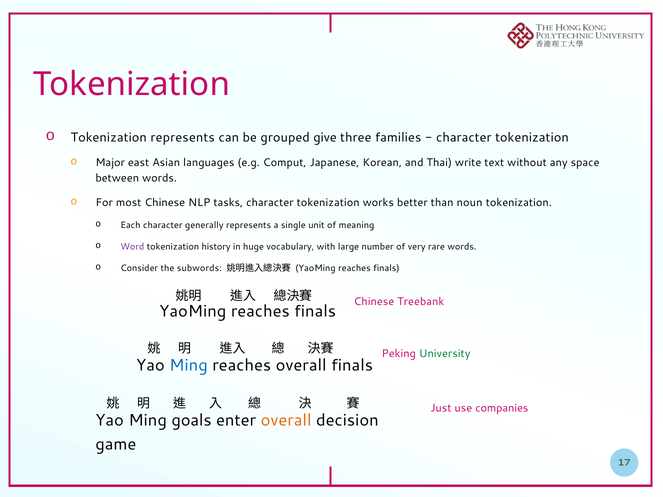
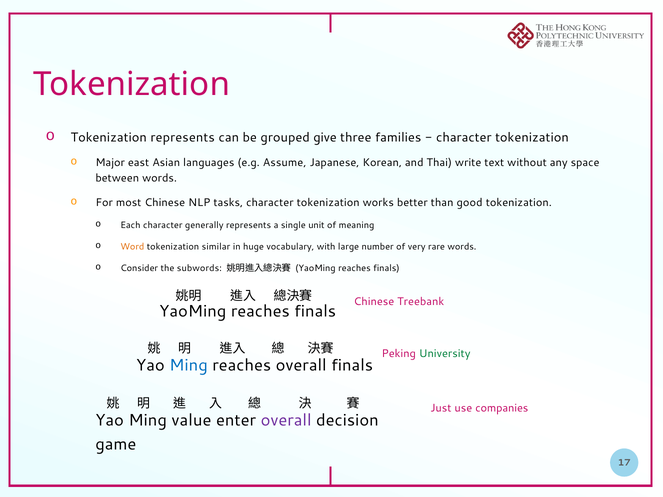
Comput: Comput -> Assume (285, 162)
noun: noun -> good (470, 203)
Word colour: purple -> orange (132, 247)
history: history -> similar (216, 247)
goals: goals -> value (191, 421)
overall colour: orange -> purple (286, 421)
